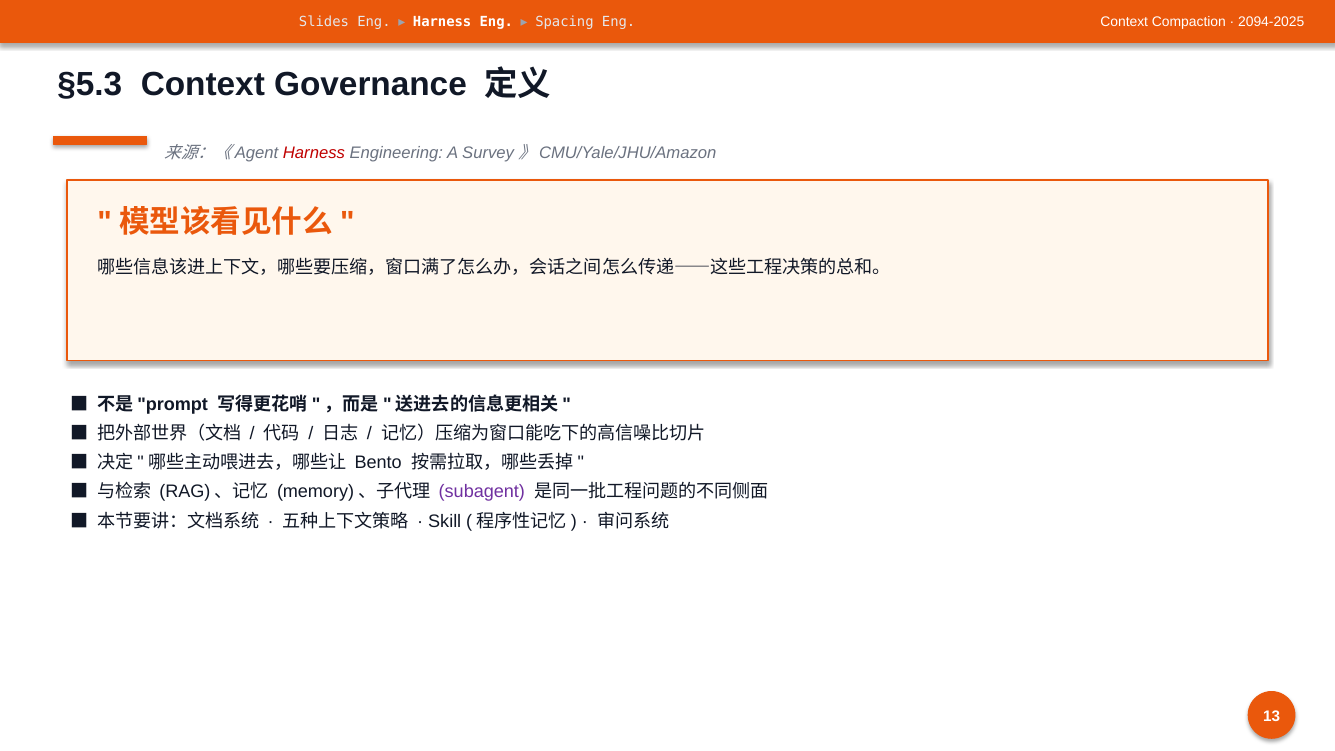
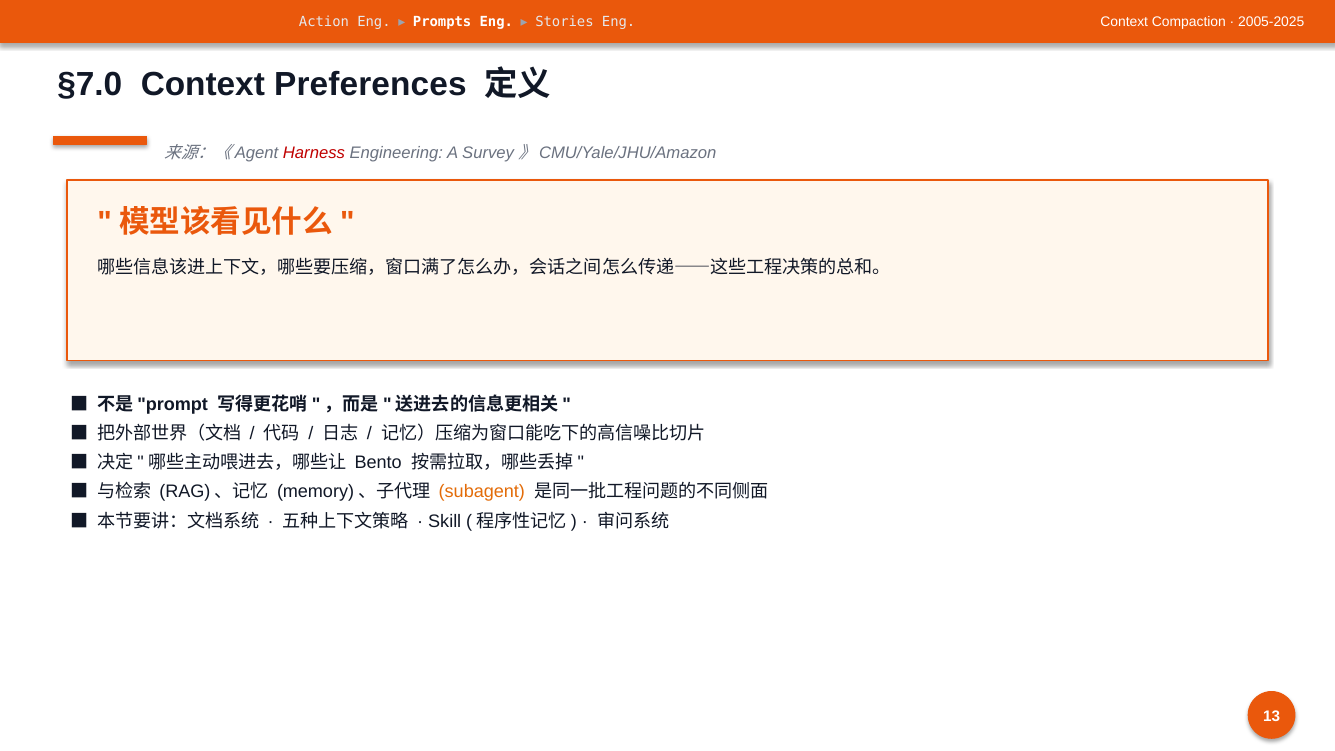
Slides: Slides -> Action (324, 22)
Harness: Harness -> Prompts (442, 22)
Spacing: Spacing -> Stories (564, 22)
2094-2025: 2094-2025 -> 2005-2025 (1271, 22)
§5.3: §5.3 -> §7.0 (90, 84)
Governance: Governance -> Preferences (370, 84)
subagent colour: purple -> orange (482, 492)
